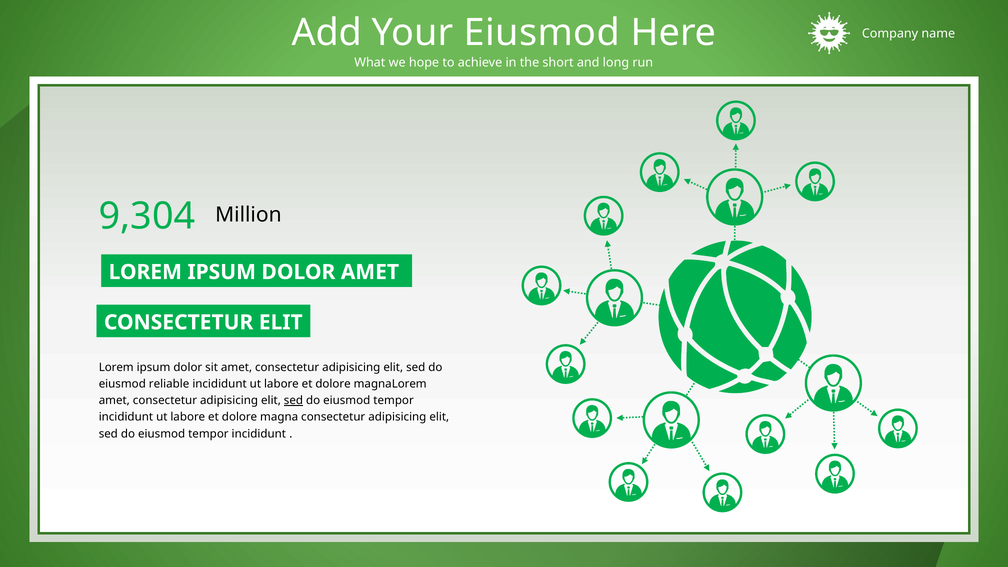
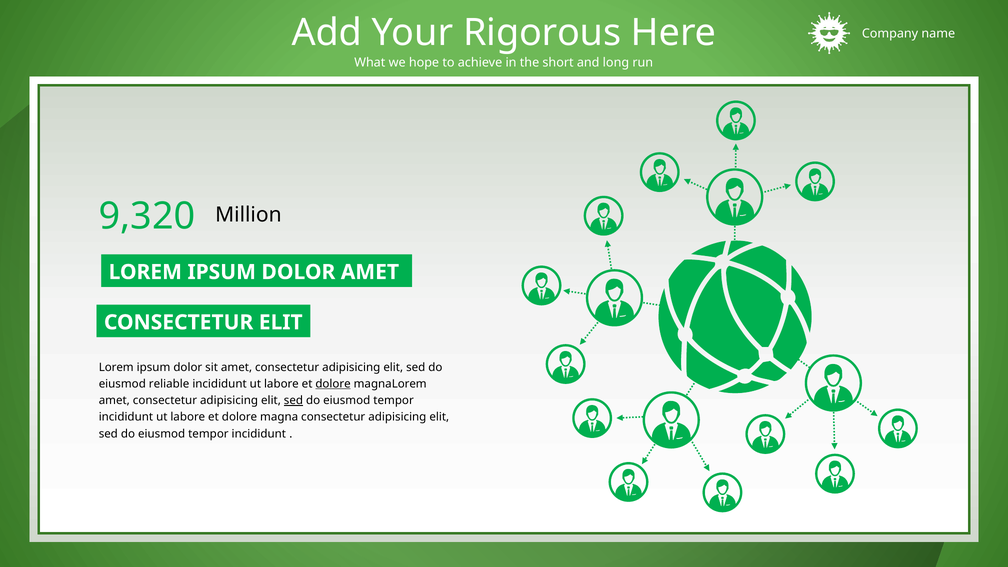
Your Eiusmod: Eiusmod -> Rigorous (542, 33)
9,304: 9,304 -> 9,320 (147, 216)
dolore underline: none -> present (333, 384)
